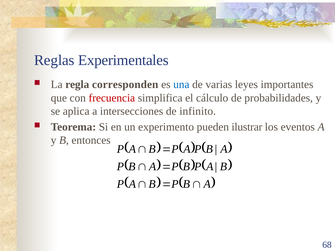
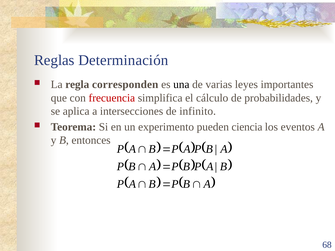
Experimentales: Experimentales -> Determinación (123, 60)
una colour: blue -> black (181, 85)
ilustrar: ilustrar -> ciencia (247, 127)
